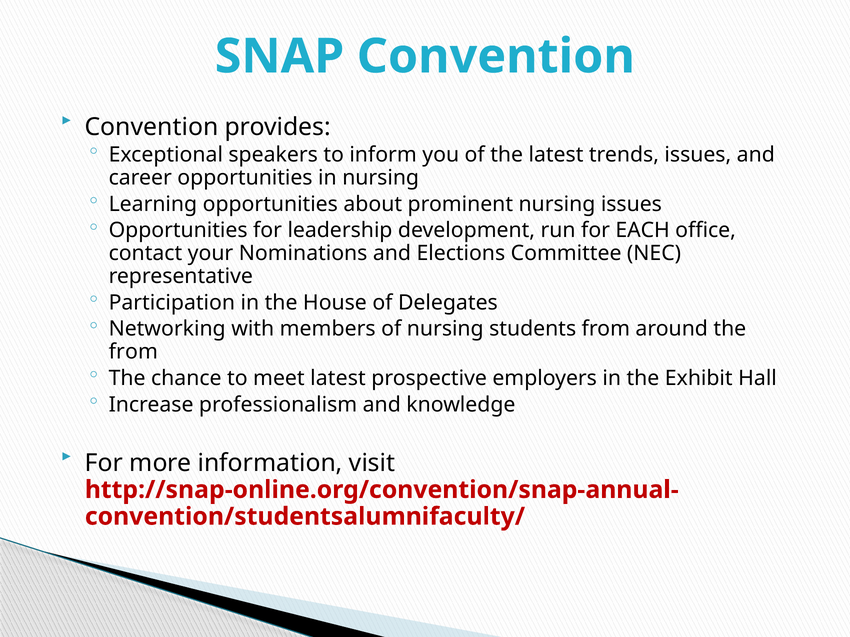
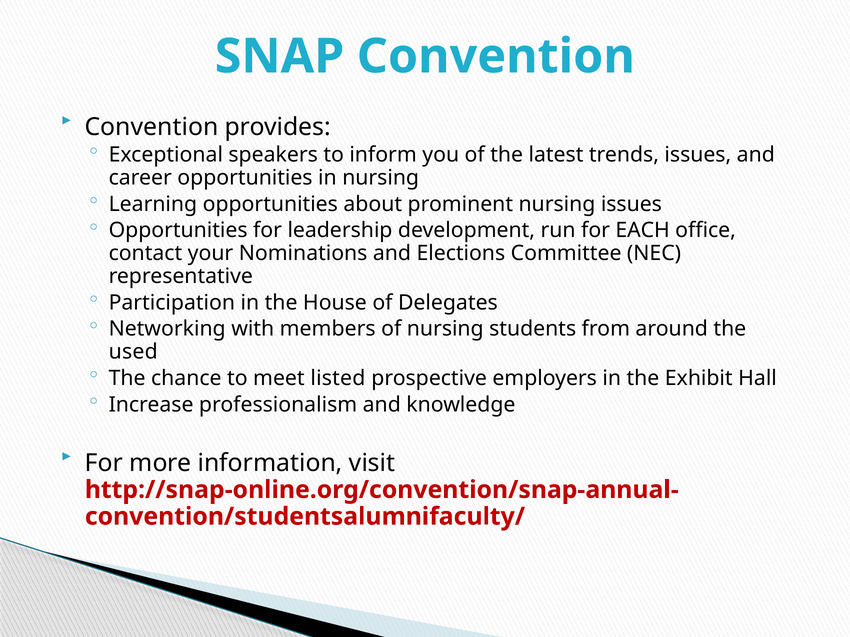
from: from -> used (133, 352)
meet latest: latest -> listed (338, 379)
